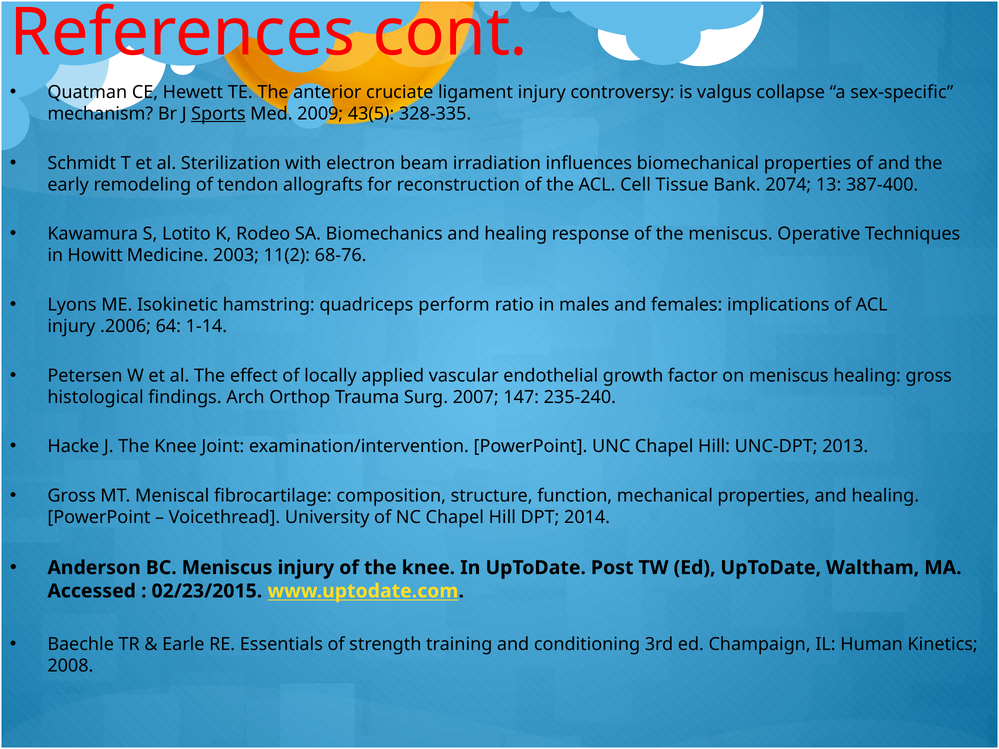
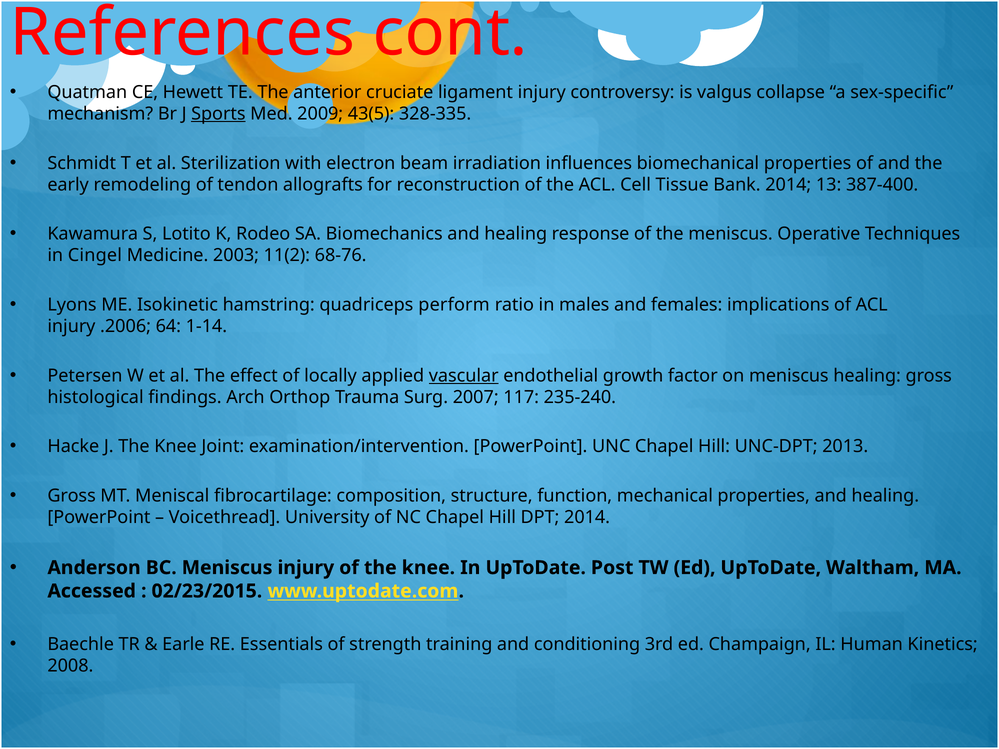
Bank 2074: 2074 -> 2014 (788, 185)
Howitt: Howitt -> Cingel (95, 256)
vascular underline: none -> present (464, 376)
147: 147 -> 117 (521, 397)
